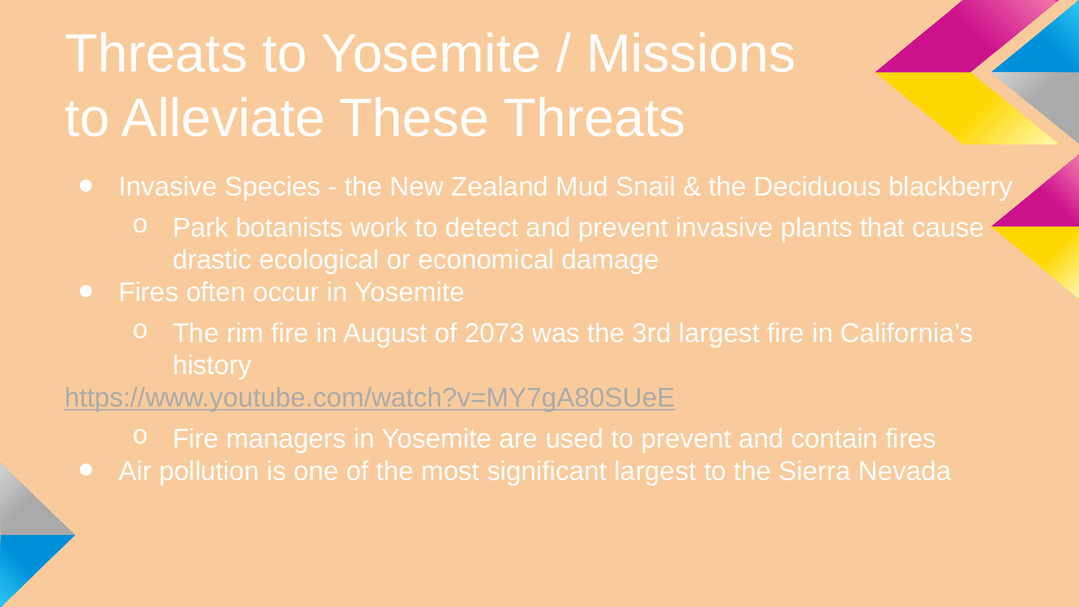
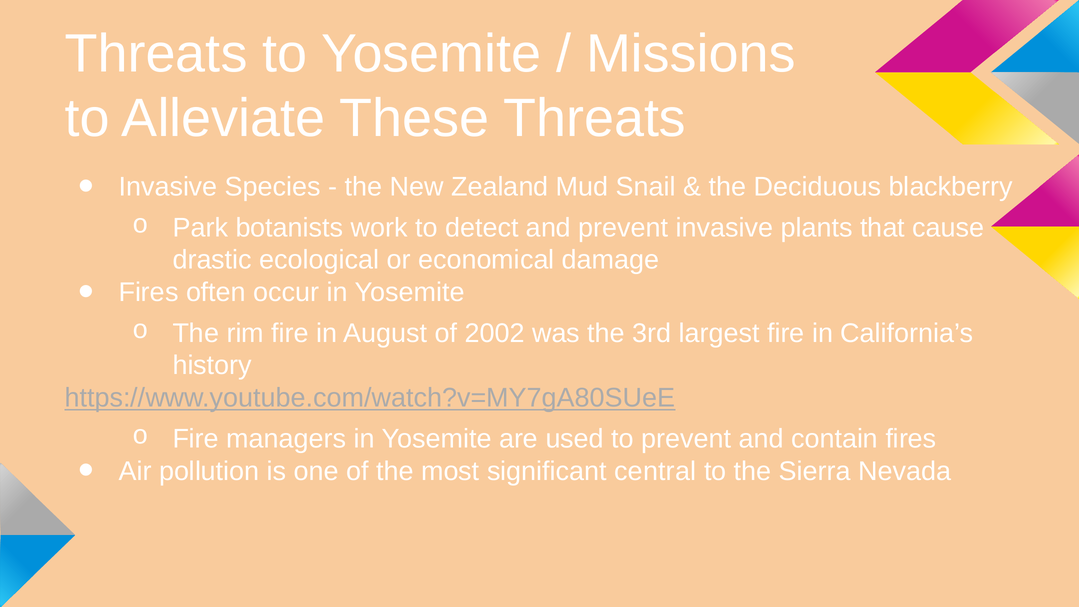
2073: 2073 -> 2002 (495, 333)
significant largest: largest -> central (655, 471)
